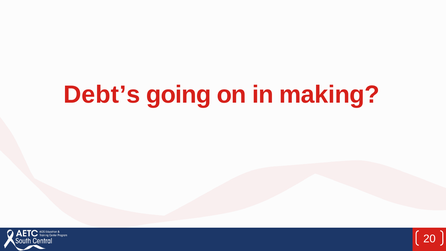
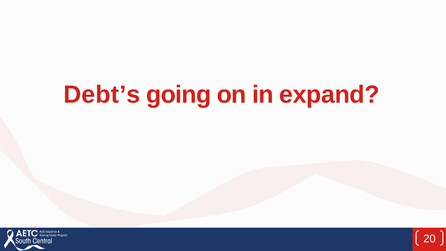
making: making -> expand (329, 94)
